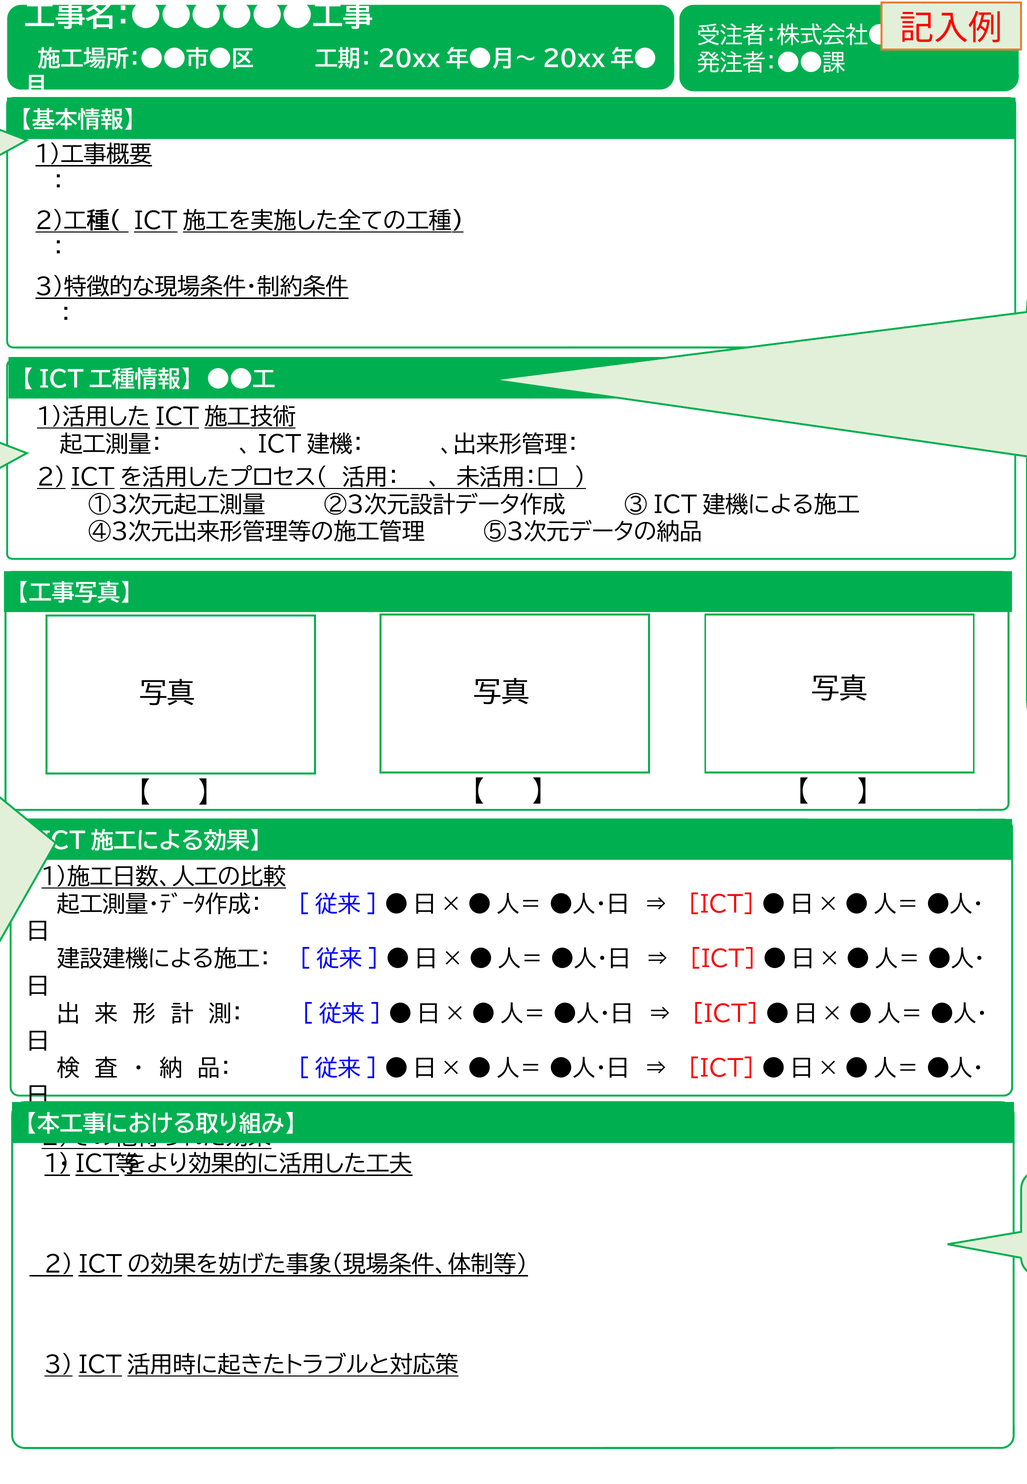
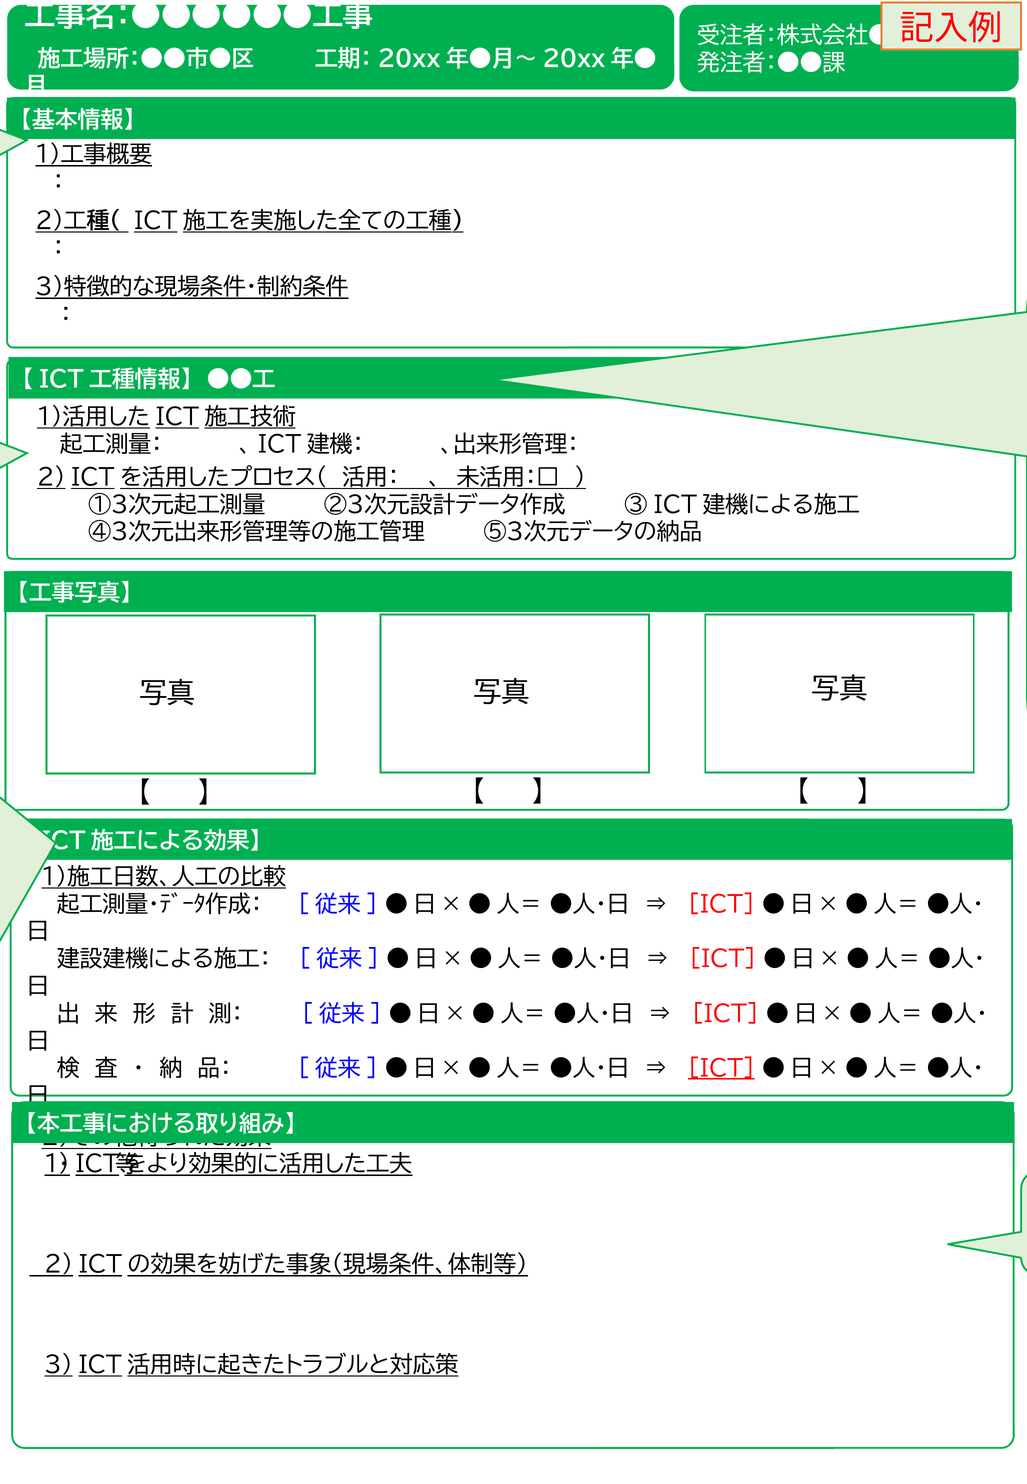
ICT underline: none -> present (721, 1069)
